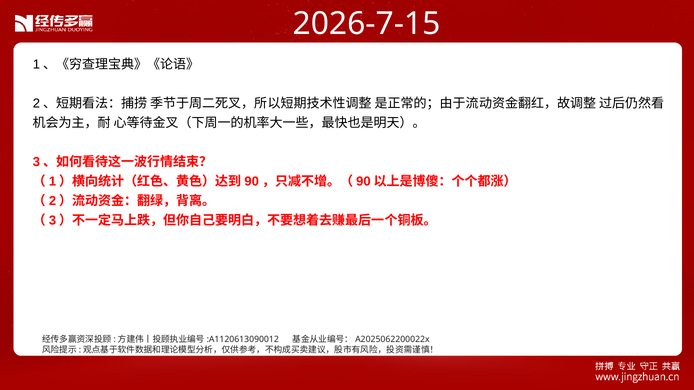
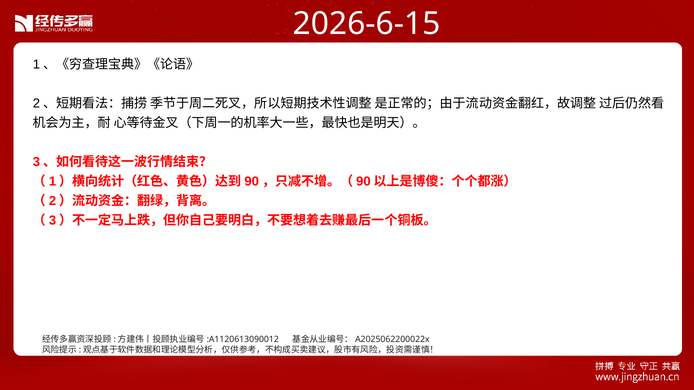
2026-7-15: 2026-7-15 -> 2026-6-15 (366, 24)
